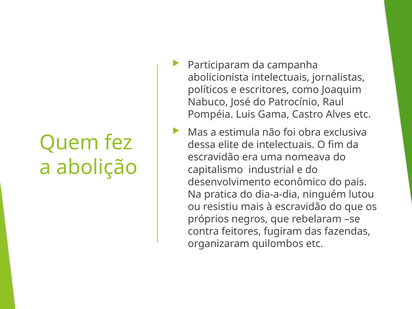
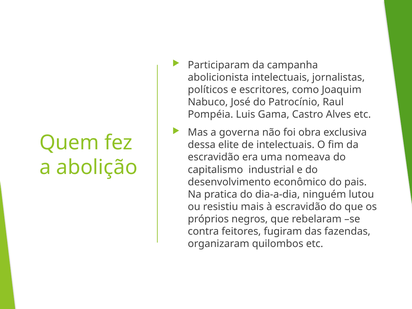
estimula: estimula -> governa (239, 133)
